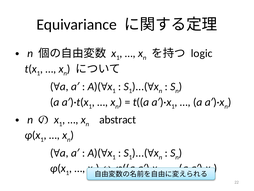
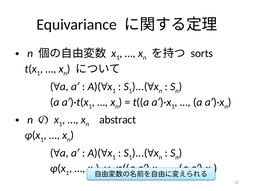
logic: logic -> sorts (202, 53)
